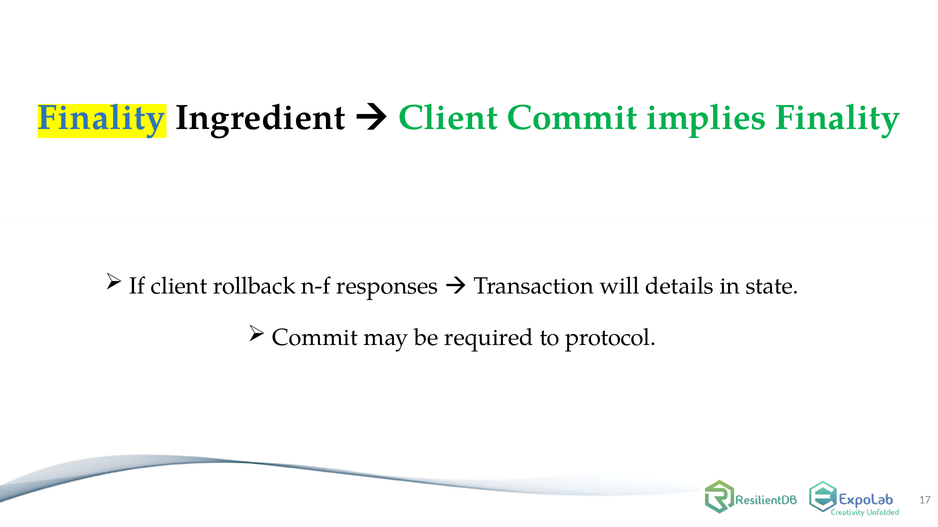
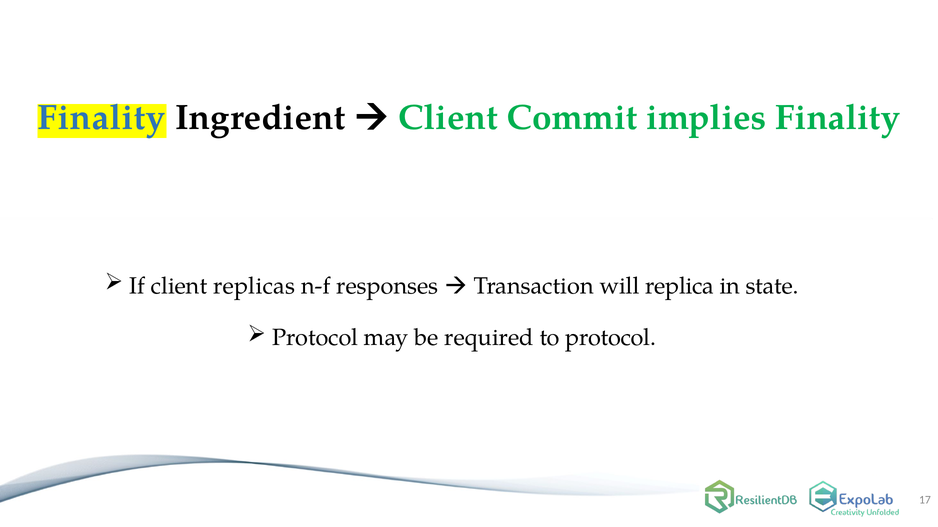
rollback: rollback -> replicas (254, 286)
details: details -> replica (680, 286)
Commit: Commit -> Protocol (315, 338)
